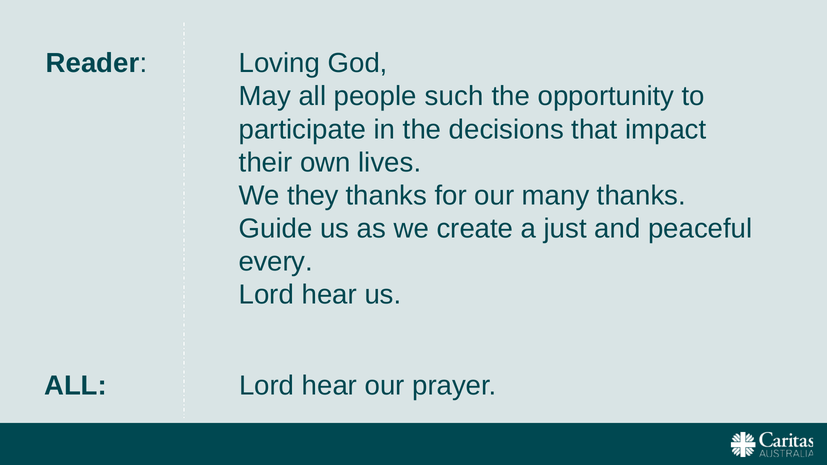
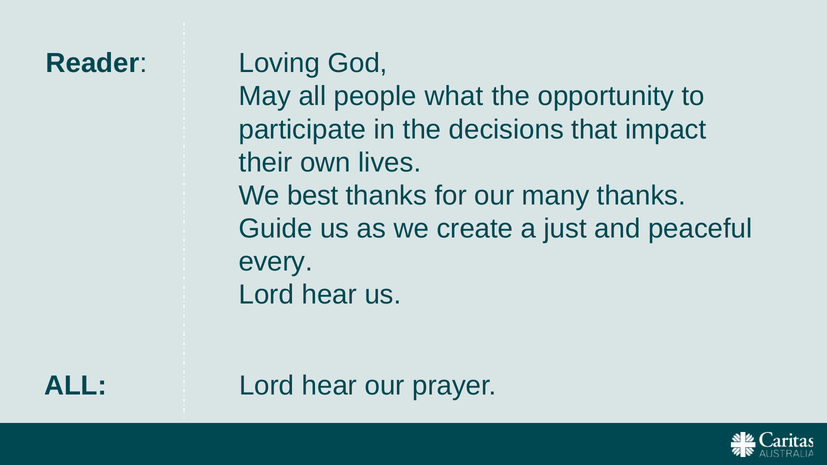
such: such -> what (454, 96)
they: they -> best (313, 196)
